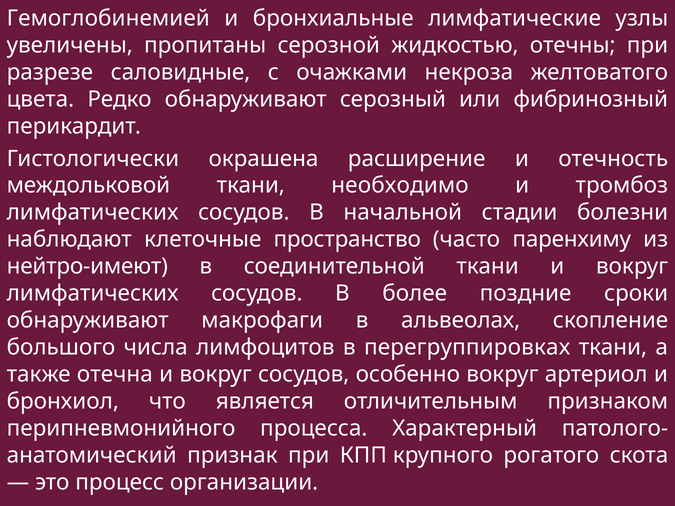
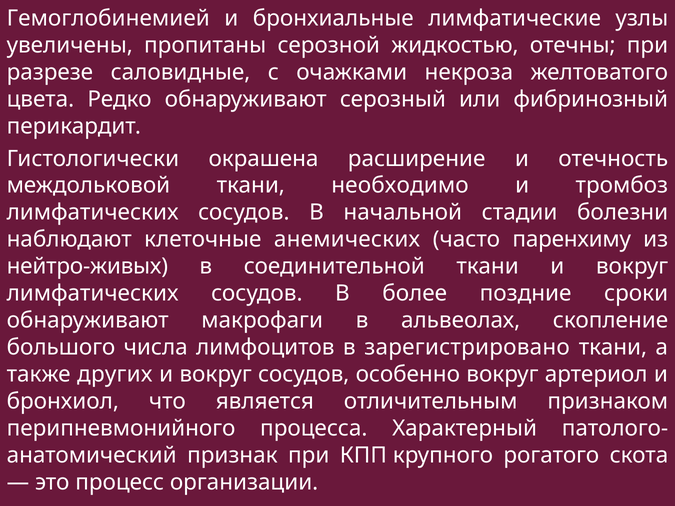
пространство: пространство -> анемических (347, 240)
нейтро-имеют: нейтро-имеют -> нейтро-живых (87, 267)
перегруппировках: перегруппировках -> зарегистрировано (467, 348)
отечна: отечна -> других (115, 375)
